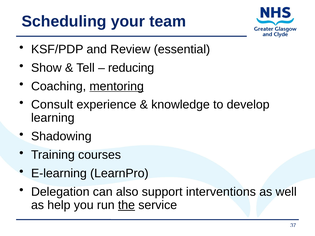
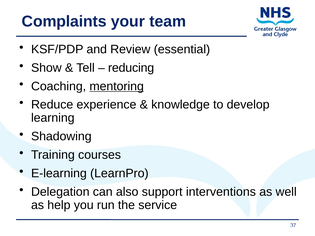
Scheduling: Scheduling -> Complaints (64, 21)
Consult: Consult -> Reduce (52, 105)
the underline: present -> none (126, 205)
